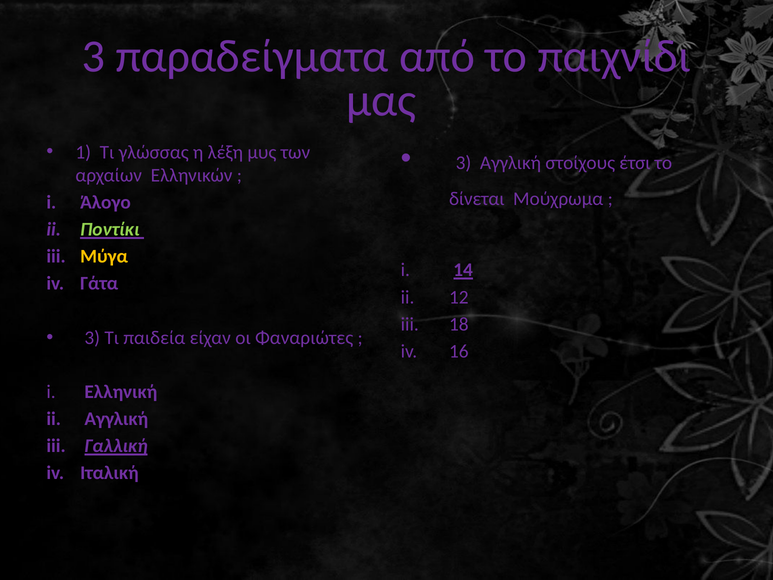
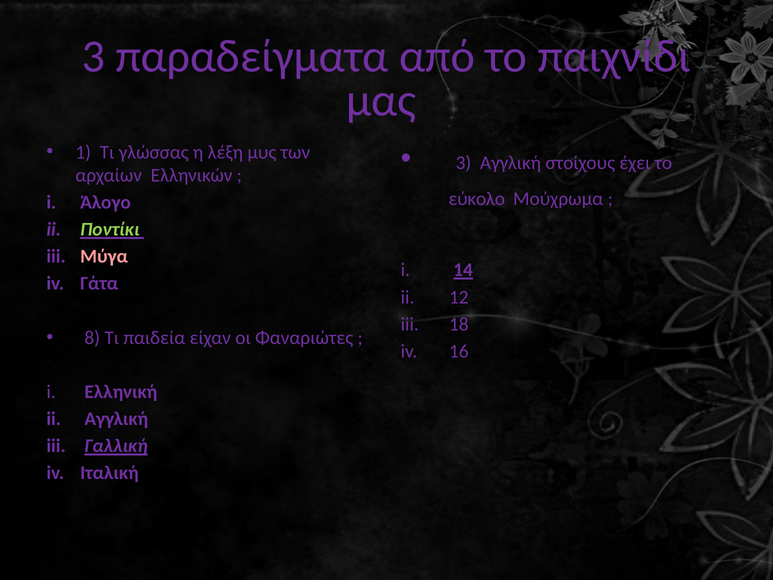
έτσι: έτσι -> έχει (635, 163)
δίνεται: δίνεται -> εύκολο (477, 199)
Μύγα colour: yellow -> pink (104, 256)
3: 3 -> 8 (92, 338)
